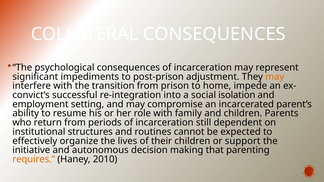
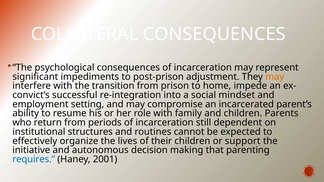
isolation: isolation -> mindset (237, 95)
requires colour: orange -> blue (34, 159)
2010: 2010 -> 2001 (105, 159)
